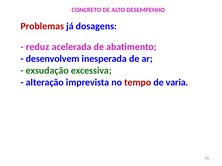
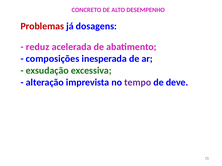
desenvolvem: desenvolvem -> composições (53, 59)
tempo colour: red -> purple (138, 83)
varia: varia -> deve (177, 83)
